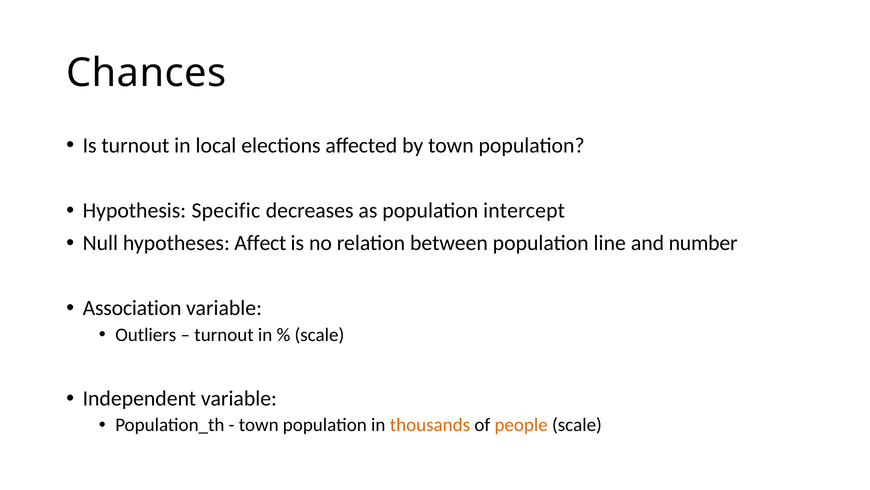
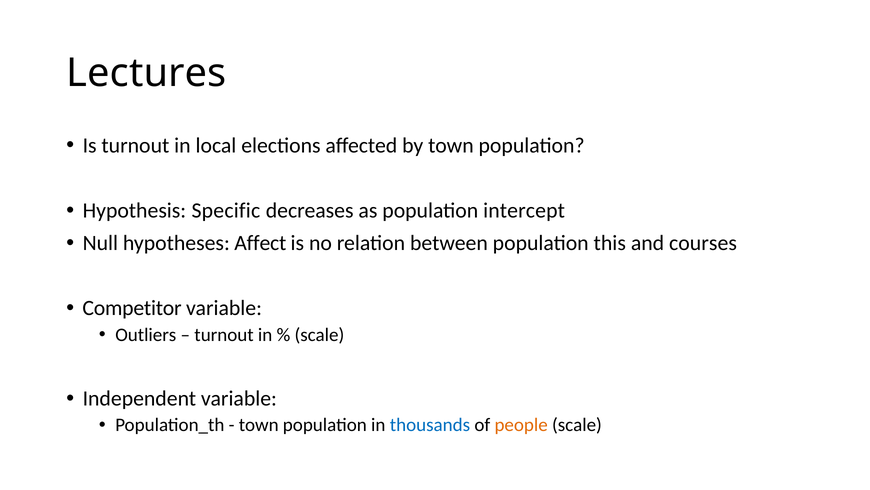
Chances: Chances -> Lectures (146, 73)
line: line -> this (610, 243)
number: number -> courses (703, 243)
Association: Association -> Competitor (132, 308)
thousands colour: orange -> blue (430, 425)
